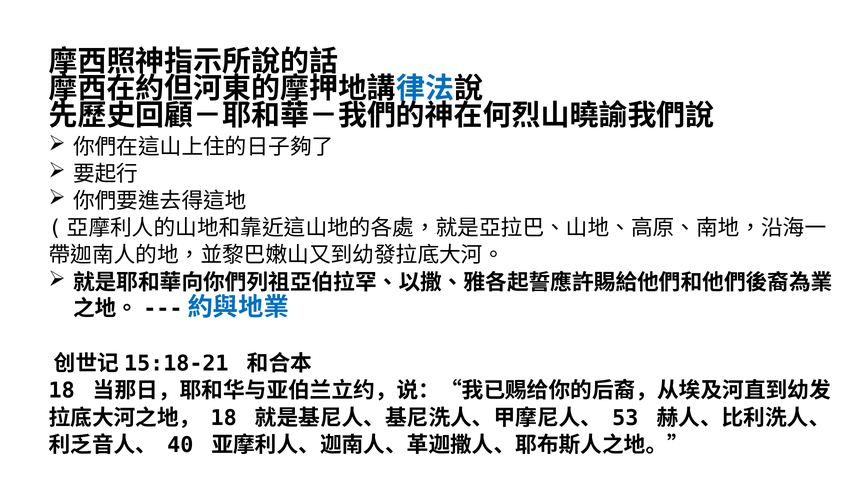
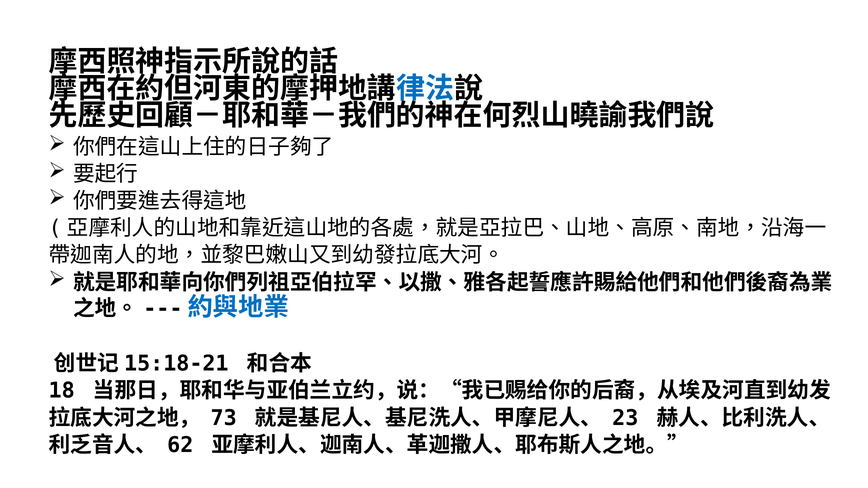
18: 18 -> 73 (224, 418)
53: 53 -> 23 (625, 418)
40: 40 -> 62 (180, 445)
